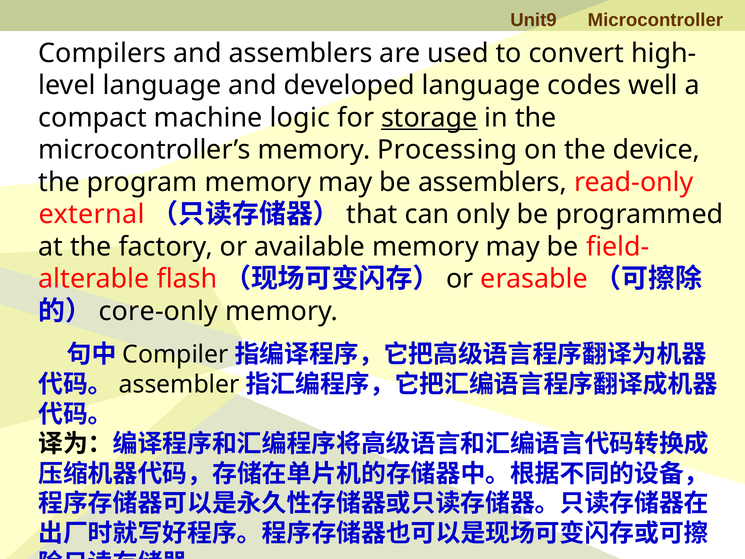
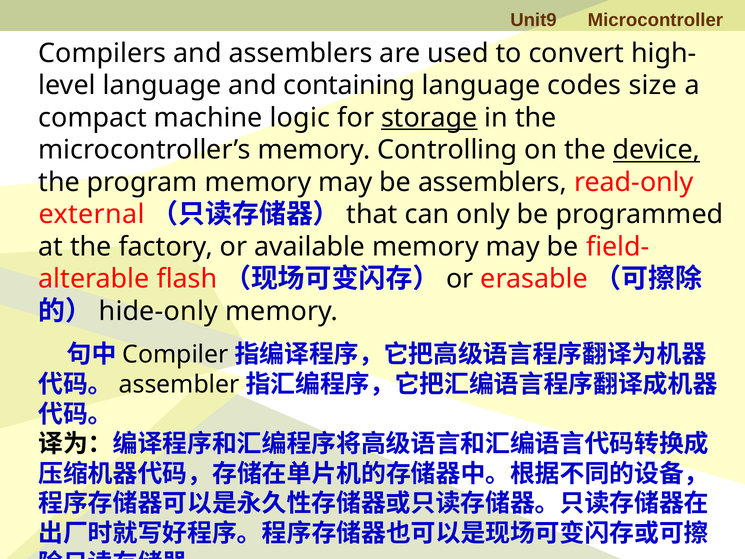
developed: developed -> containing (349, 85)
well: well -> size (653, 85)
Processing: Processing -> Controlling (447, 150)
device underline: none -> present (656, 150)
core-only: core-only -> hide-only (158, 311)
